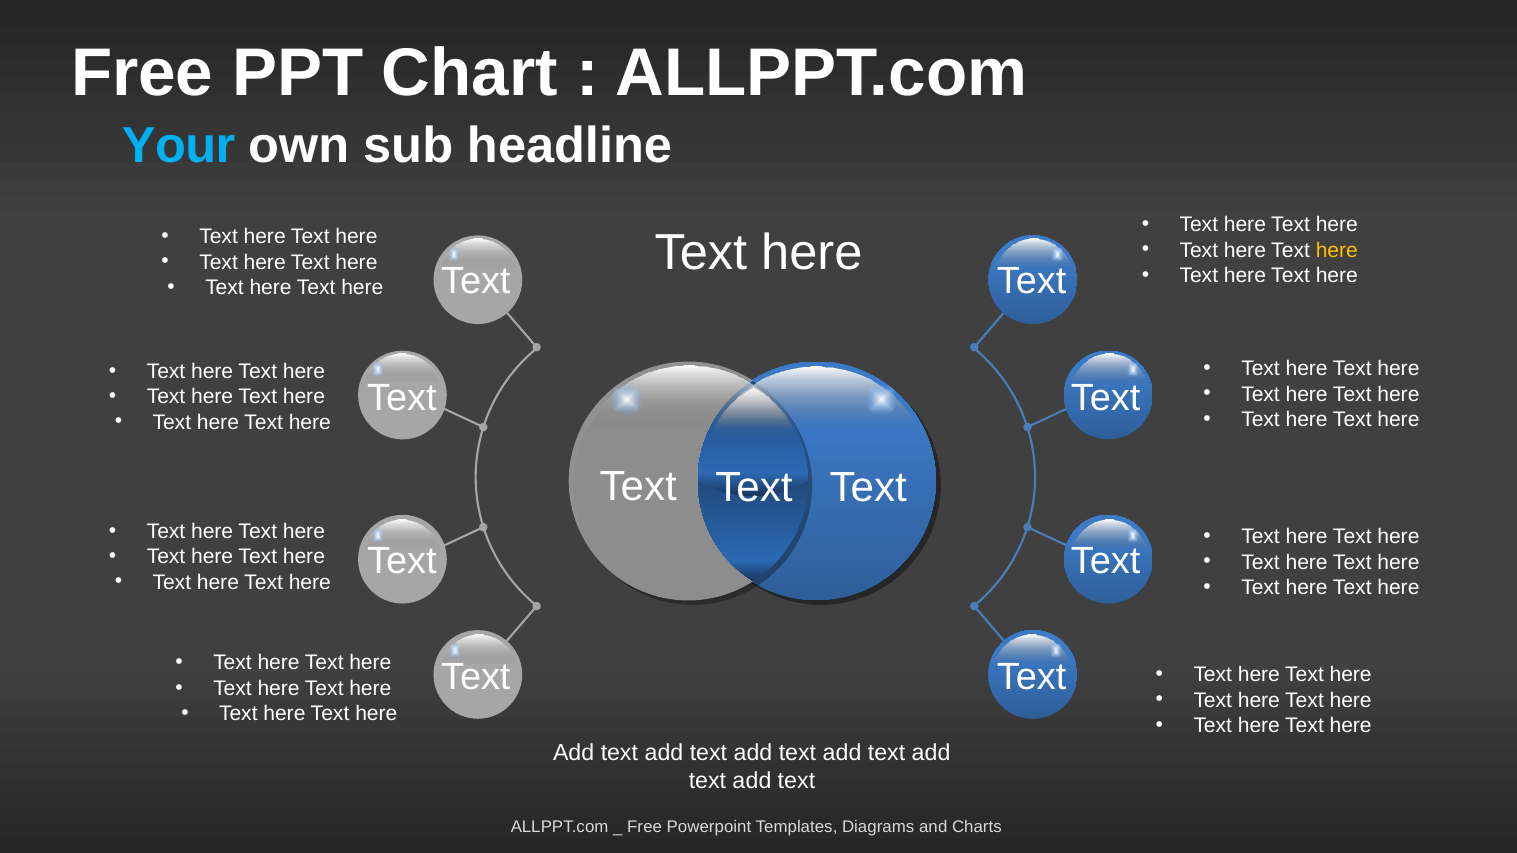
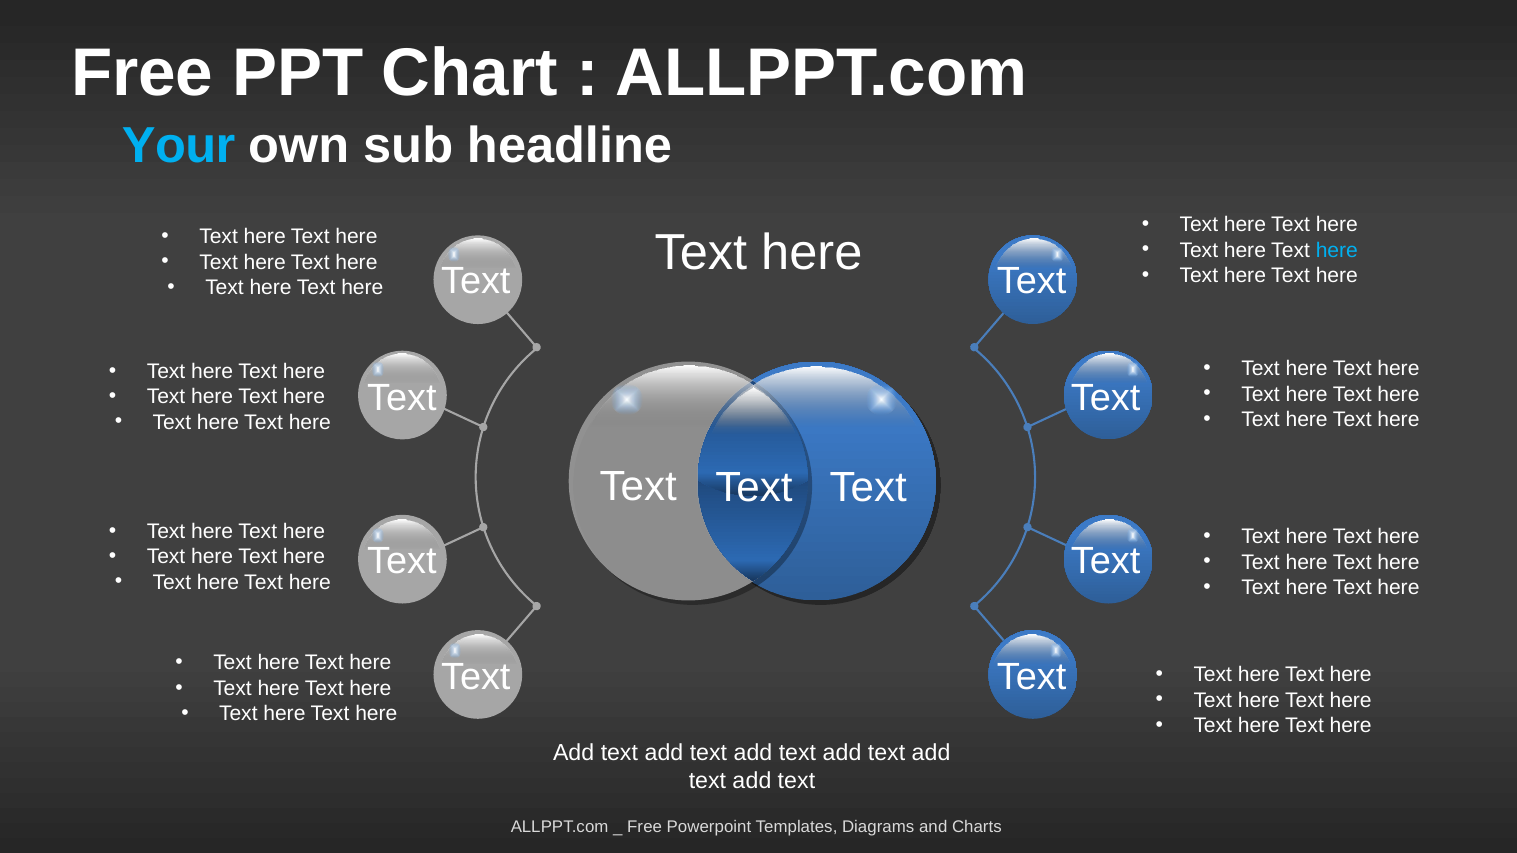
here colour: yellow -> light blue (1337, 250)
